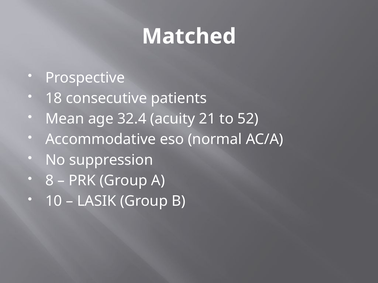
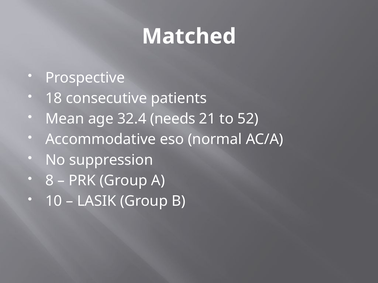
acuity: acuity -> needs (173, 119)
